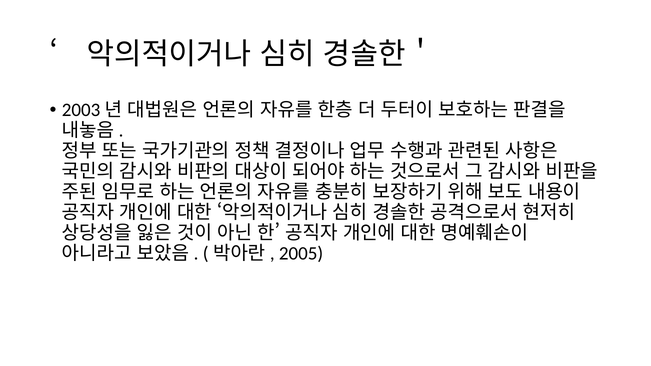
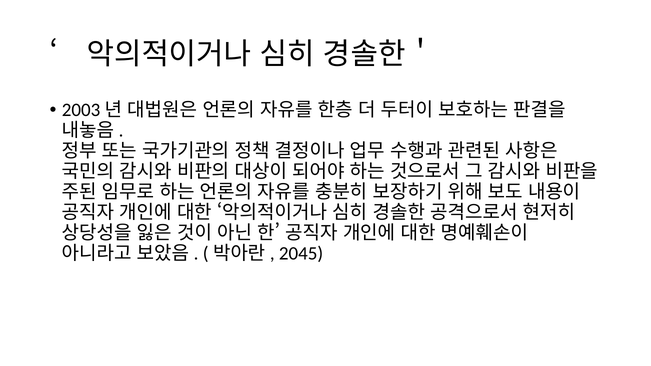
2005: 2005 -> 2045 (301, 254)
